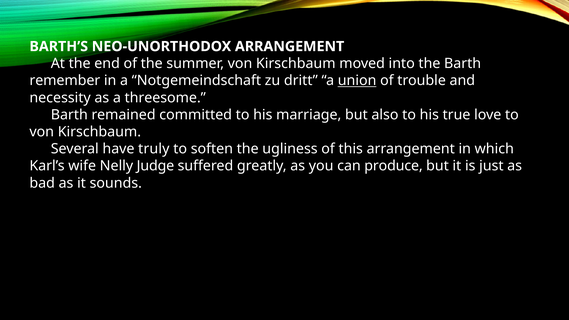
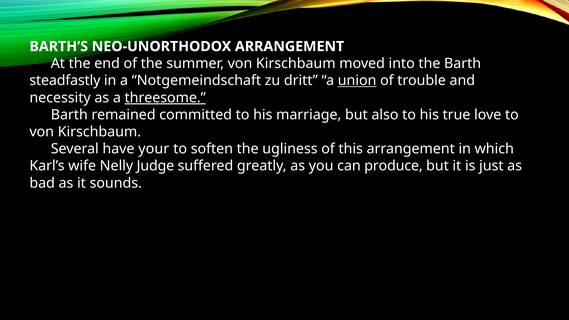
remember: remember -> steadfastly (65, 81)
threesome underline: none -> present (165, 98)
truly: truly -> your (154, 149)
